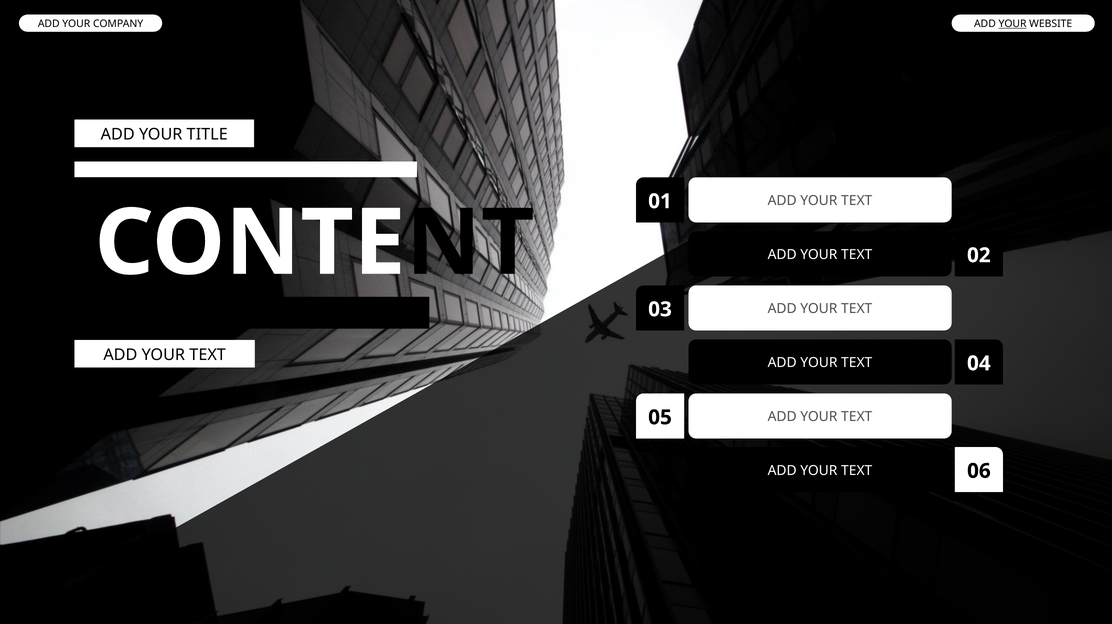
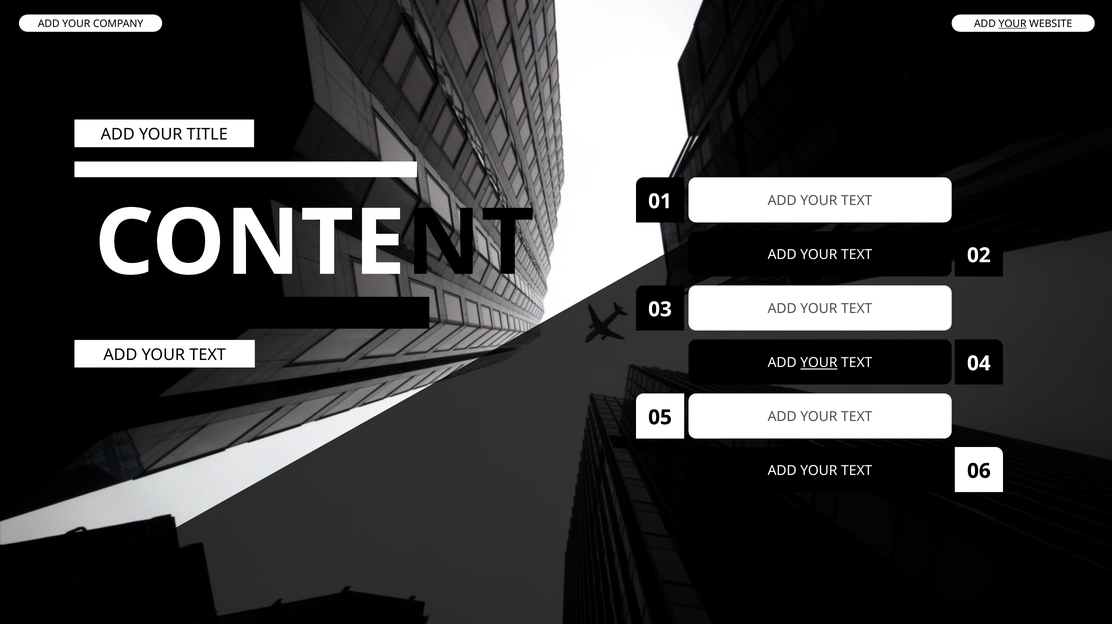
YOUR underline: none -> present (819, 363)
